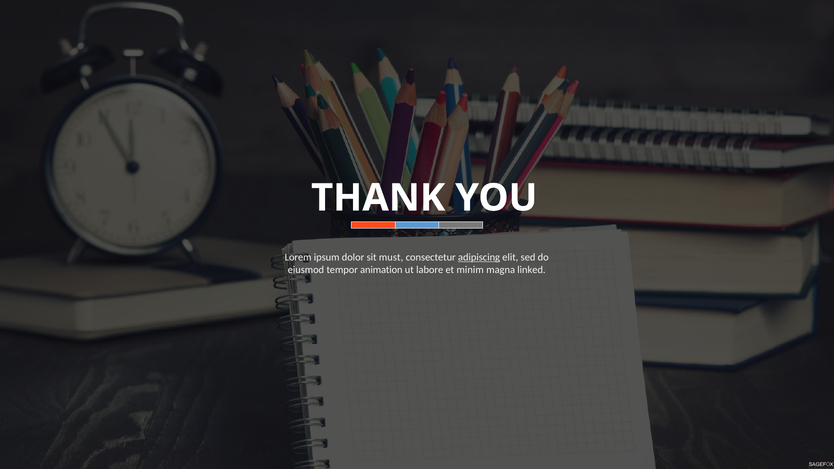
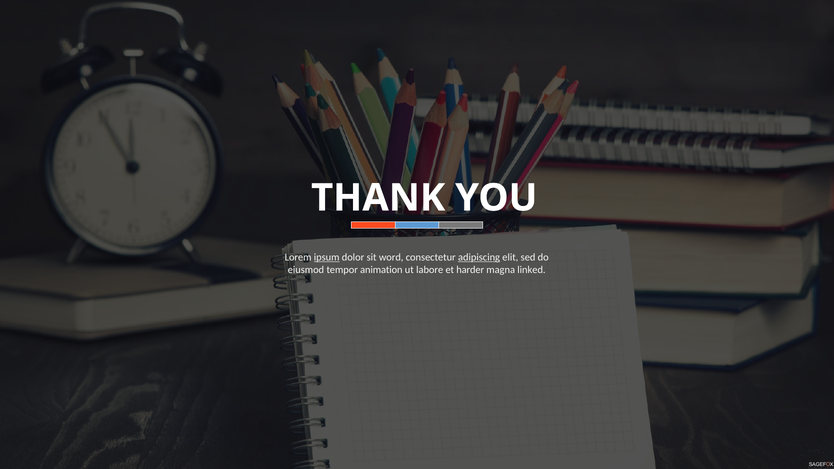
ipsum underline: none -> present (327, 257)
must: must -> word (391, 257)
minim: minim -> harder (470, 270)
